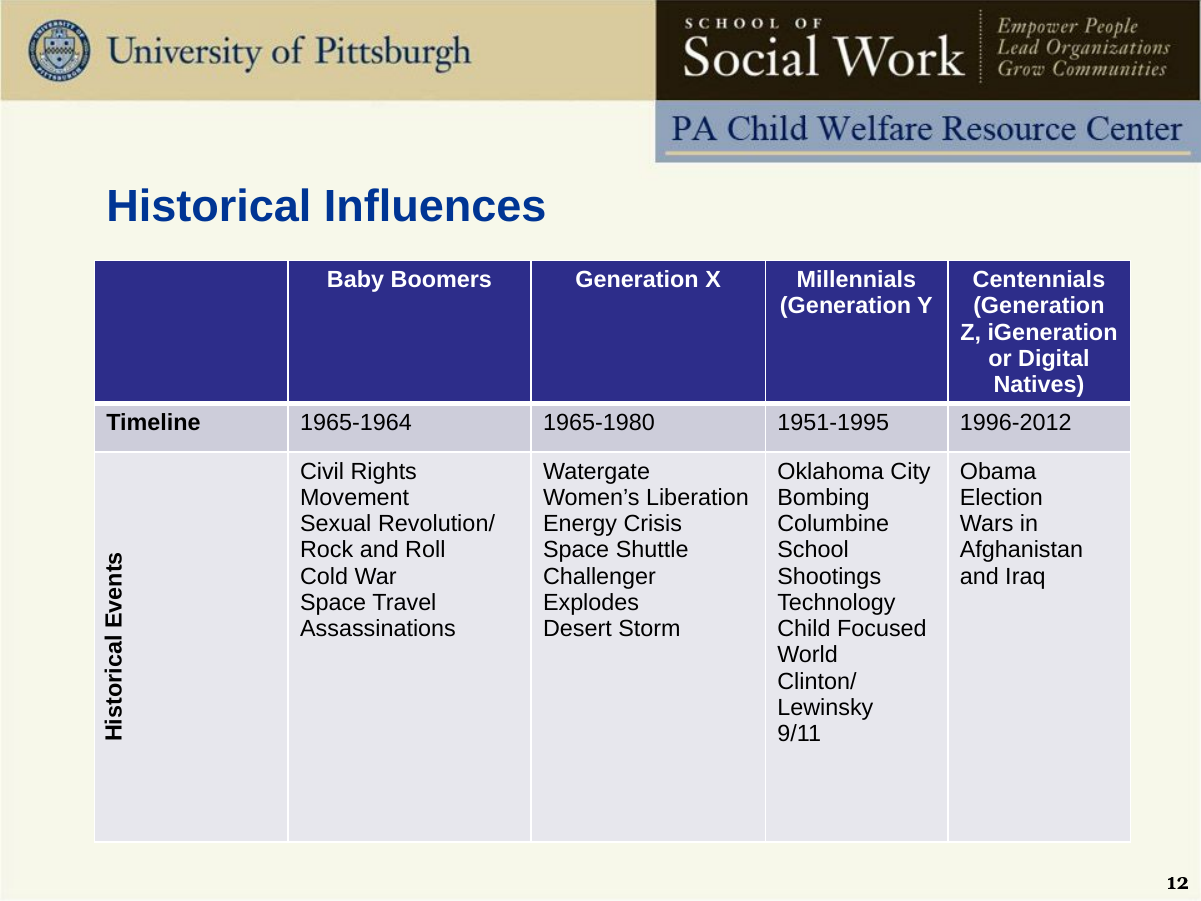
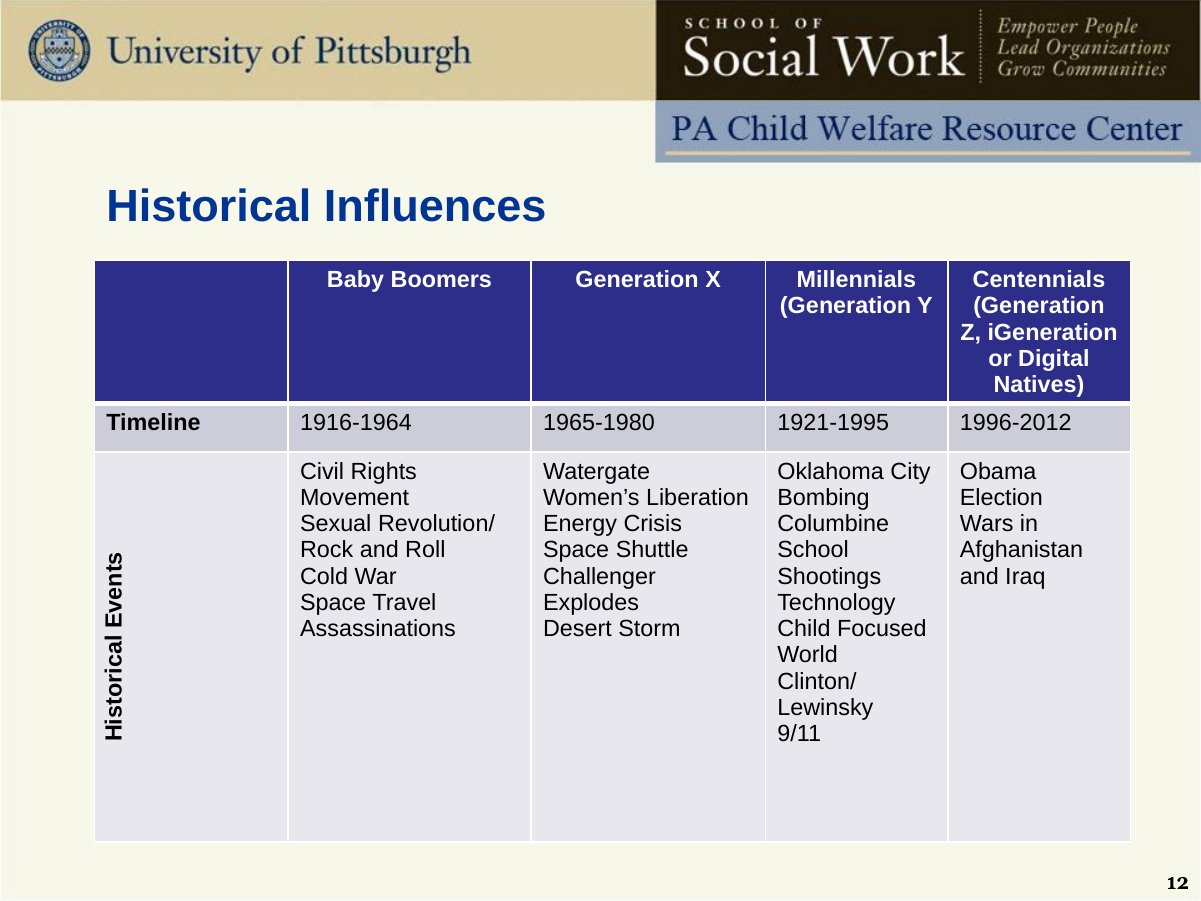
1965-1964: 1965-1964 -> 1916-1964 (356, 423)
1951-1995: 1951-1995 -> 1921-1995 (833, 423)
